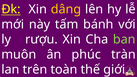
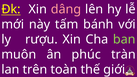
dâng colour: yellow -> pink (66, 9)
